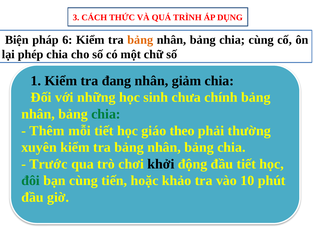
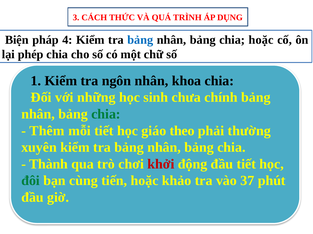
6: 6 -> 4 (67, 40)
bảng colour: orange -> blue (140, 40)
chia cùng: cùng -> hoặc (261, 40)
đang: đang -> ngôn (116, 81)
giảm: giảm -> khoa (186, 81)
Trước: Trước -> Thành (49, 165)
khởi colour: black -> red (161, 165)
10: 10 -> 37 (247, 181)
